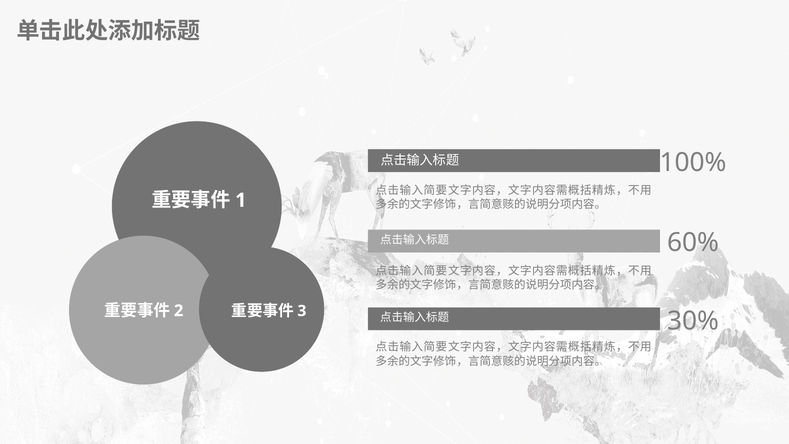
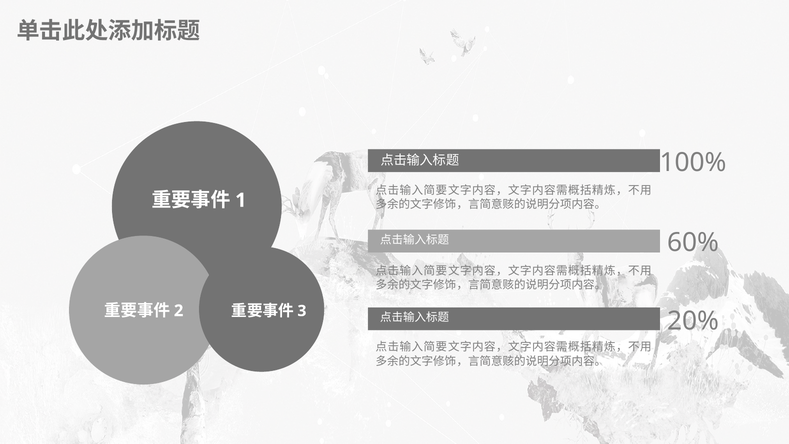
30%: 30% -> 20% (693, 321)
